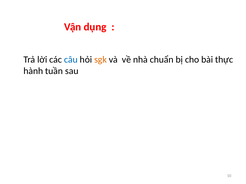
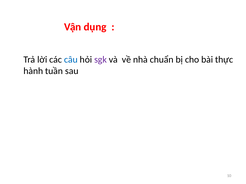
sgk colour: orange -> purple (100, 60)
